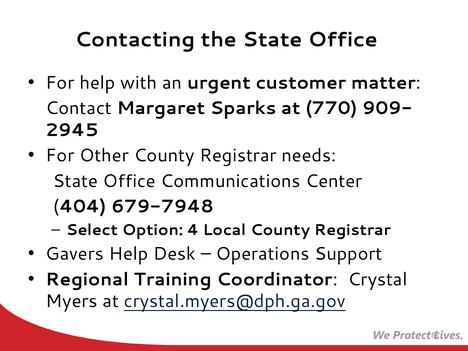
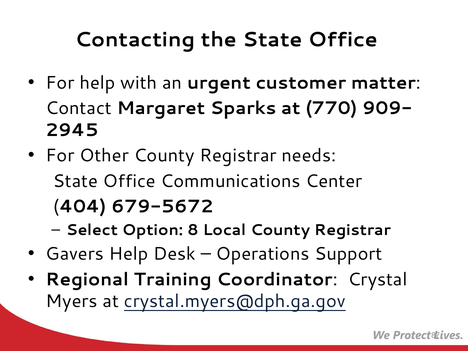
679-7948: 679-7948 -> 679-5672 (162, 207)
4: 4 -> 8 (193, 230)
